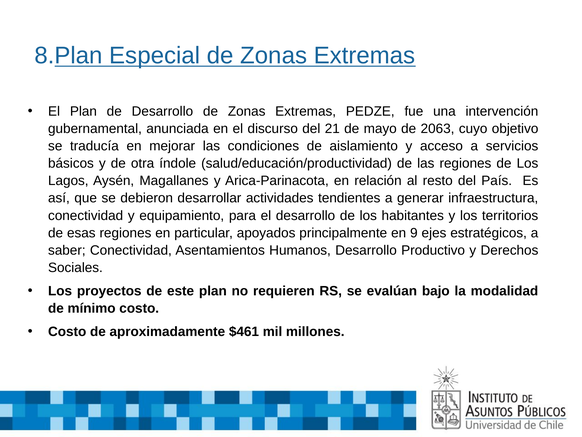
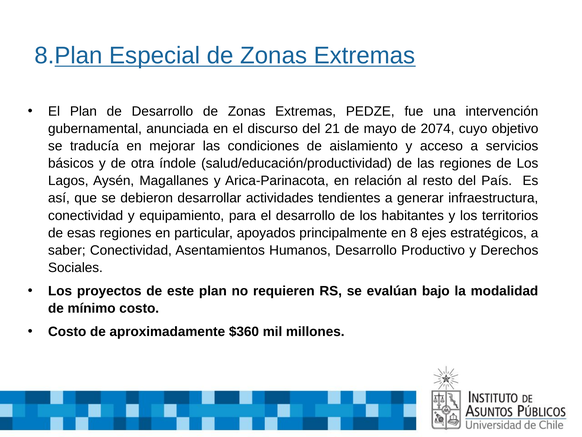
2063: 2063 -> 2074 (438, 129)
9: 9 -> 8 (414, 233)
$461: $461 -> $360 (244, 331)
